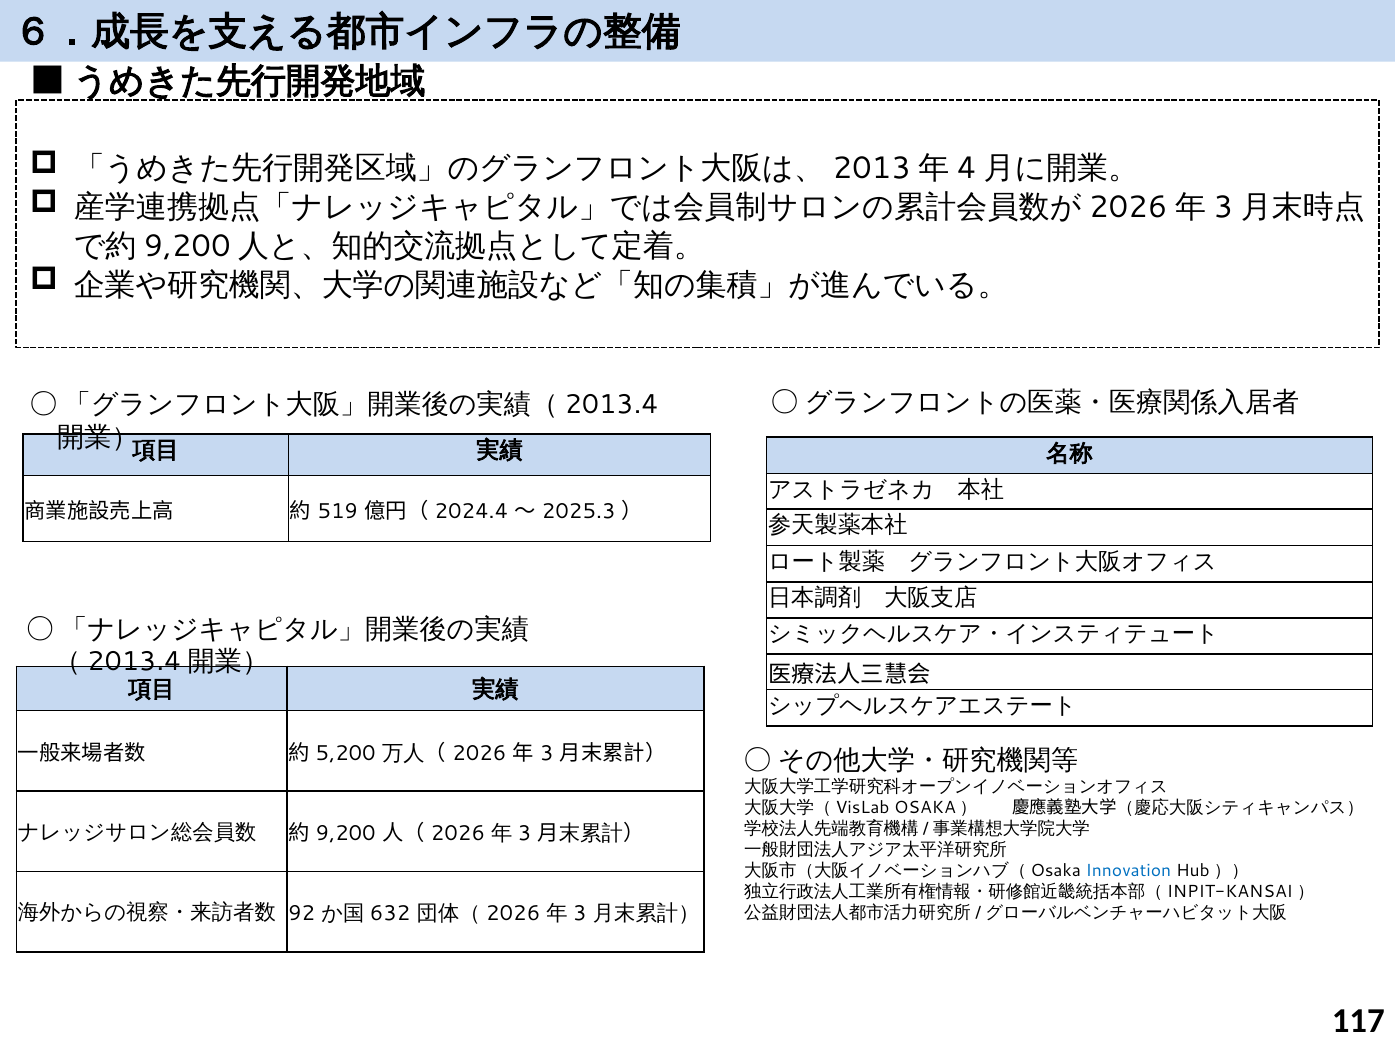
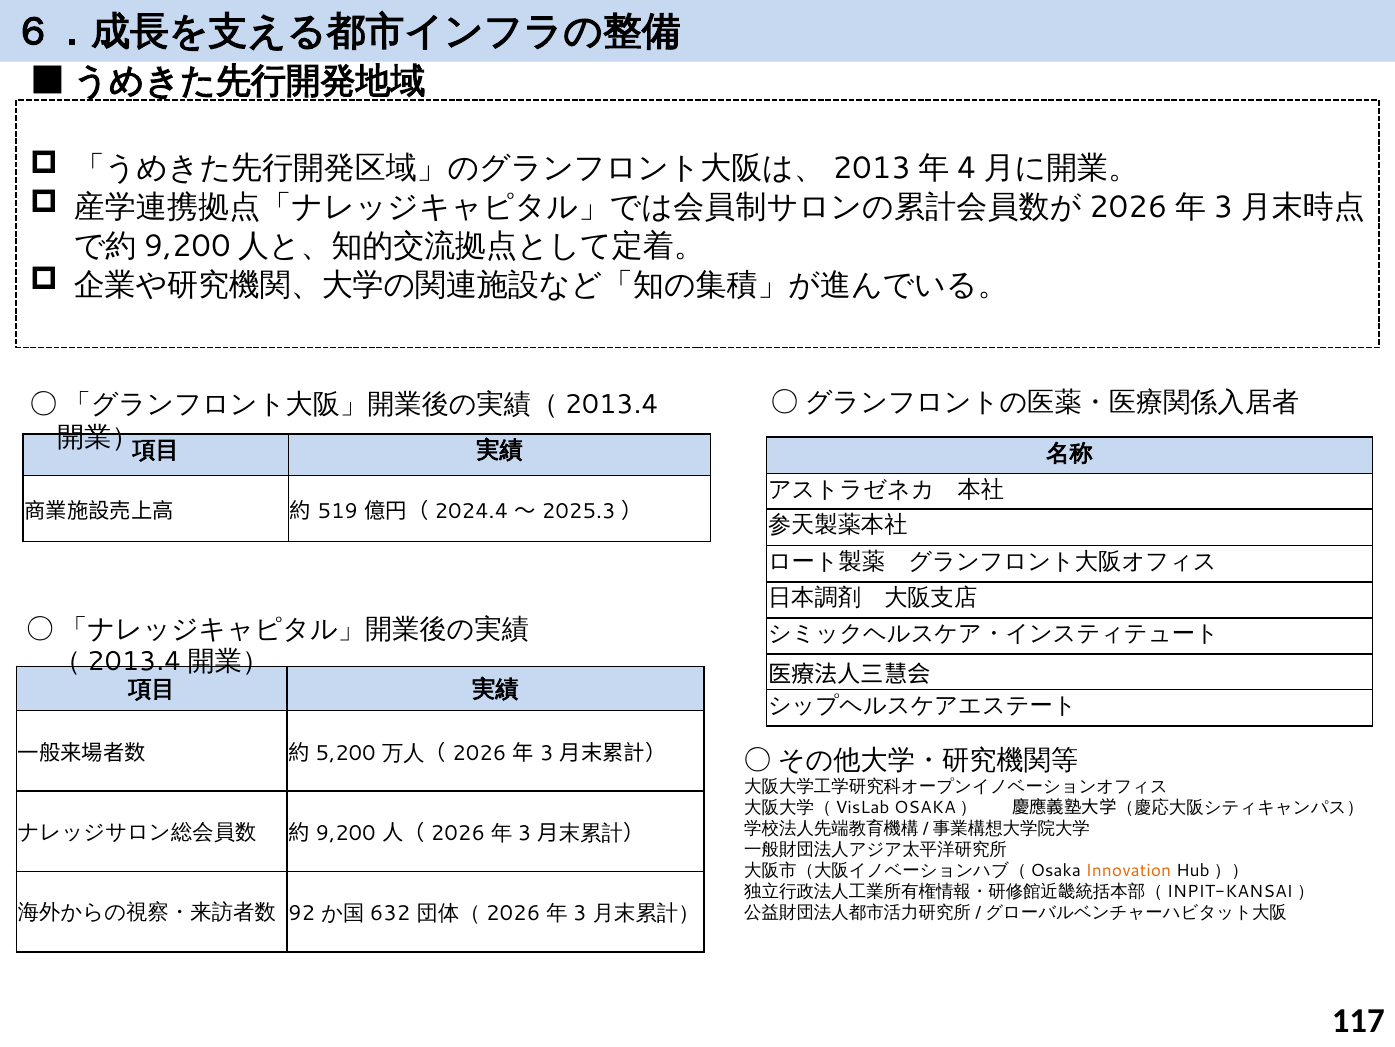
Innovation colour: blue -> orange (1128, 870)
